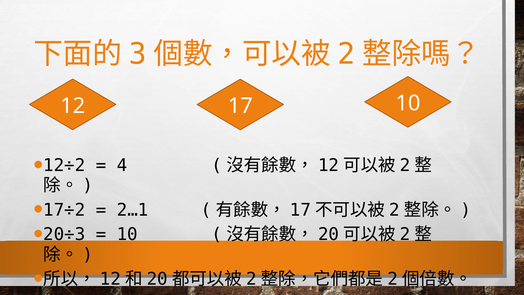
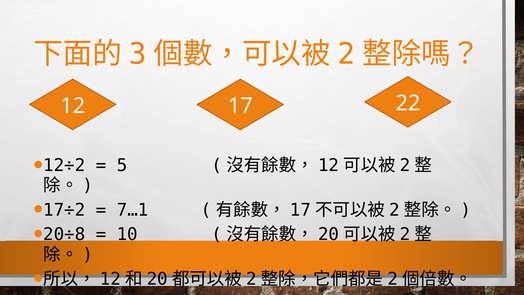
12 10: 10 -> 22 (408, 103)
4: 4 -> 5 (122, 165)
2…1: 2…1 -> 7…1 (133, 210)
20÷3: 20÷3 -> 20÷8 (64, 234)
